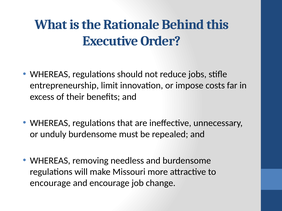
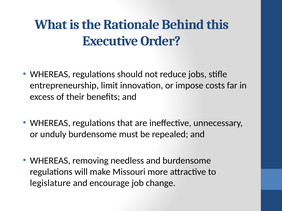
encourage: encourage -> legislature (50, 183)
